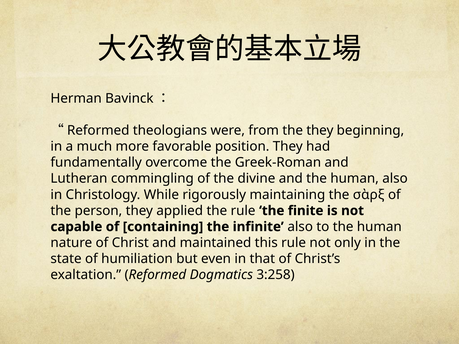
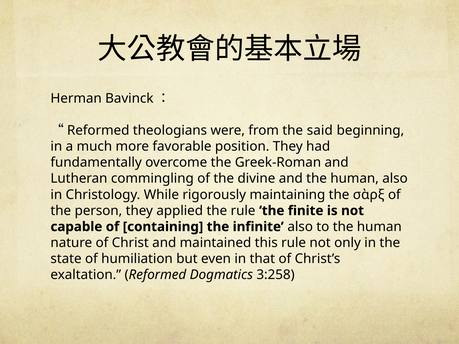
the they: they -> said (320, 130)
